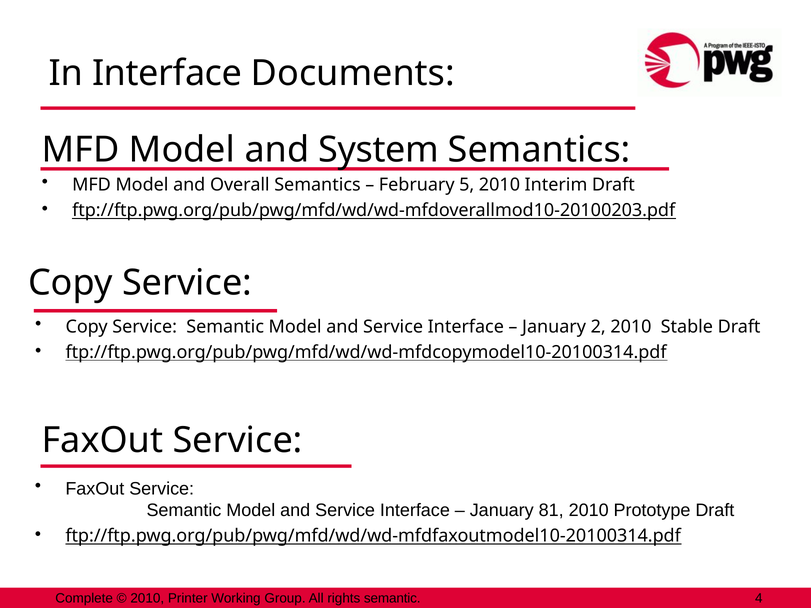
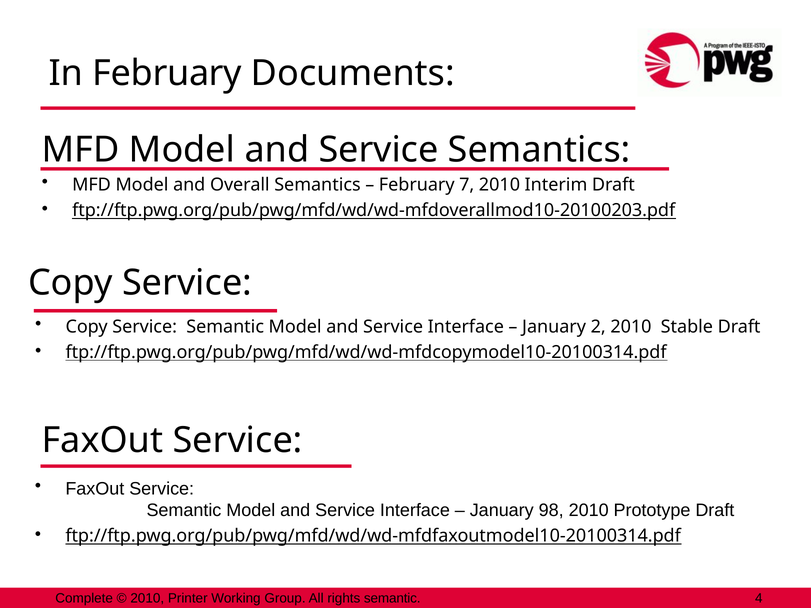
In Interface: Interface -> February (167, 73)
MFD Model and System: System -> Service (379, 150)
5: 5 -> 7 (467, 185)
81: 81 -> 98 (551, 511)
